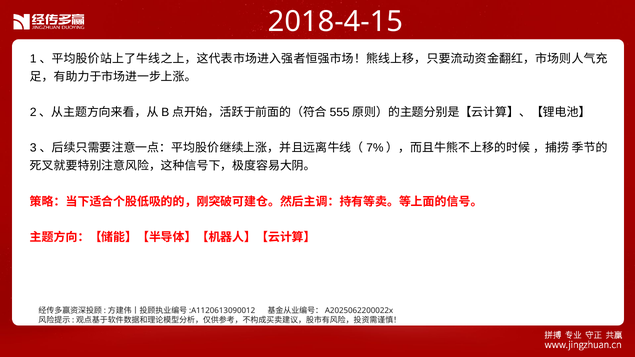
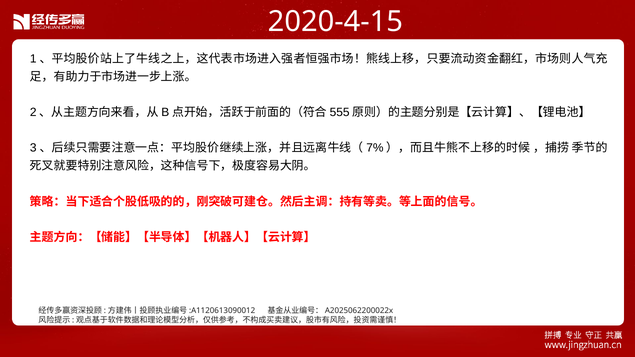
2018-4-15: 2018-4-15 -> 2020-4-15 (335, 22)
